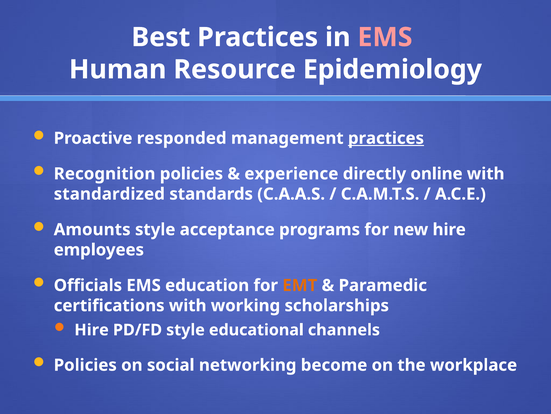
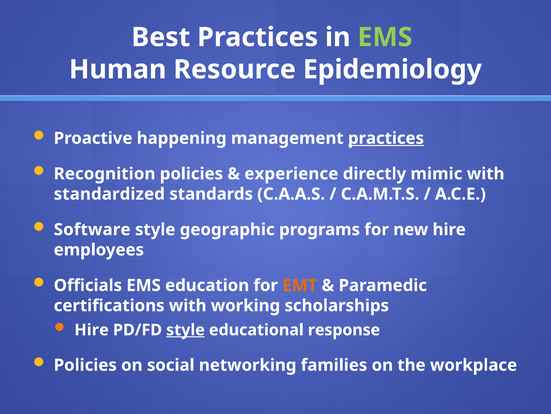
EMS colour: pink -> light green (385, 37)
responded: responded -> happening (182, 138)
online: online -> mimic (436, 174)
Amounts: Amounts -> Software (92, 229)
acceptance: acceptance -> geographic (227, 229)
style underline: none -> present (185, 329)
channels: channels -> response (344, 329)
become: become -> families (334, 365)
